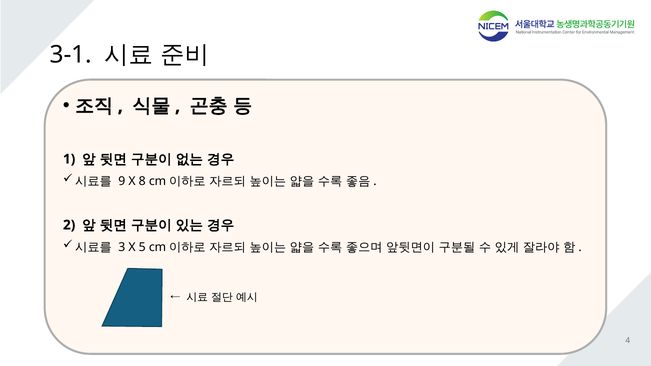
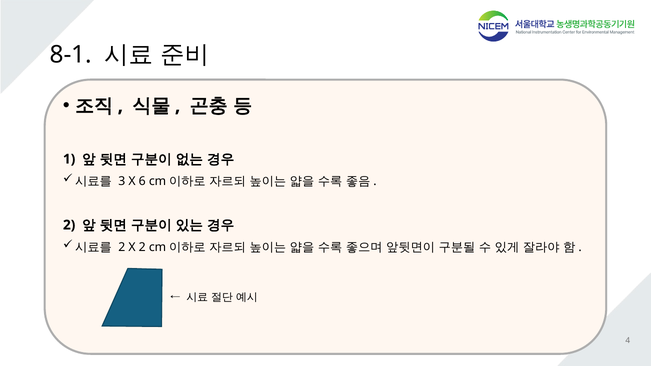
3-1: 3-1 -> 8-1 (71, 55)
9: 9 -> 3 (122, 181)
8: 8 -> 6 (142, 181)
3: 3 -> 2 (122, 247)
X 5: 5 -> 2 (142, 247)
